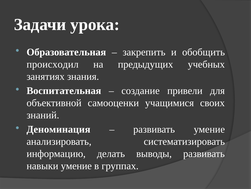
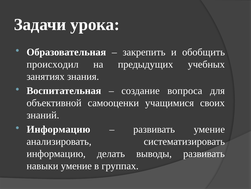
привели: привели -> вопроса (185, 90)
Деноминация: Деноминация -> Информацию (58, 129)
